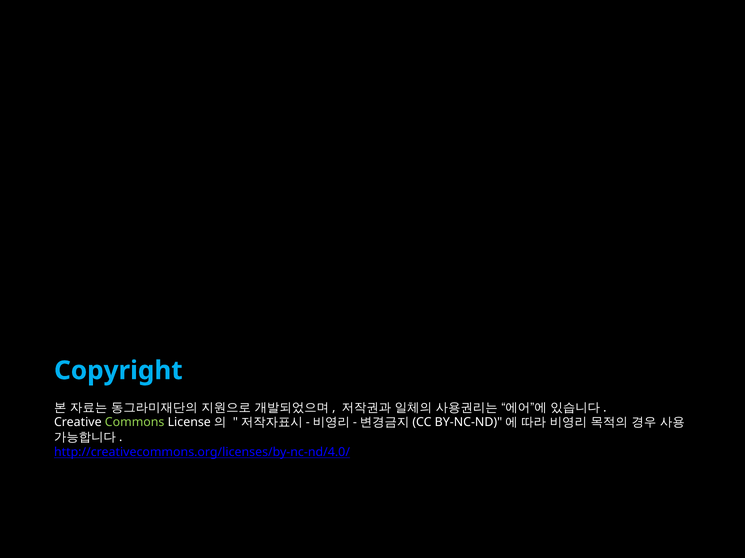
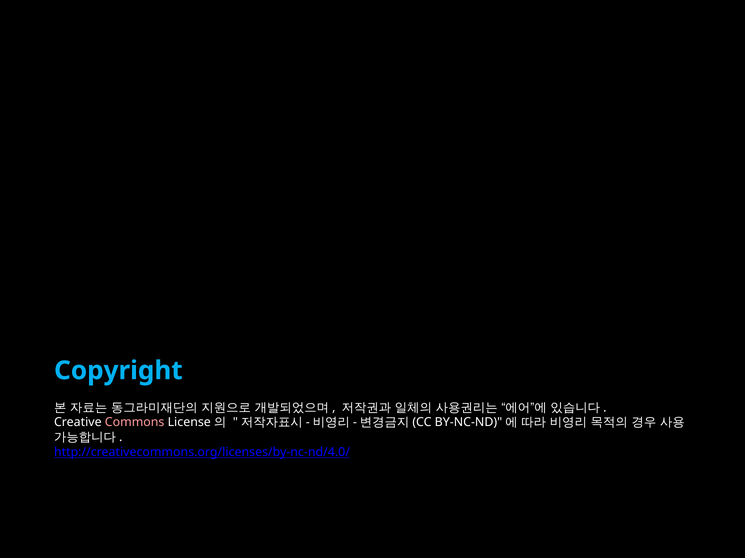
Commons colour: light green -> pink (135, 423)
